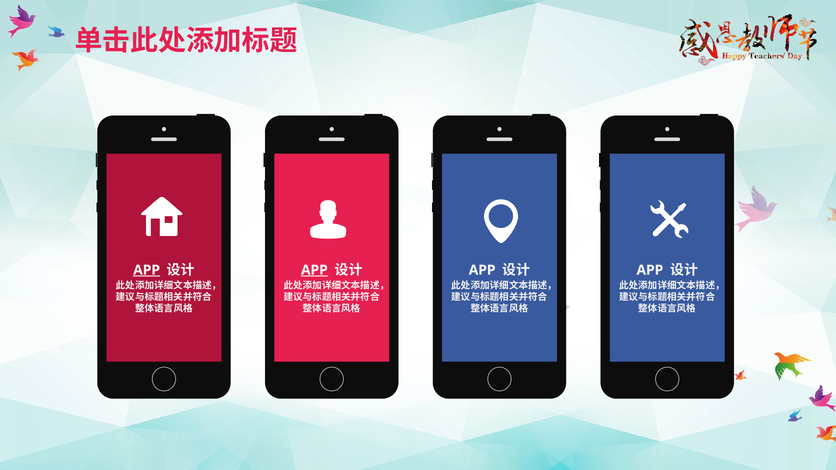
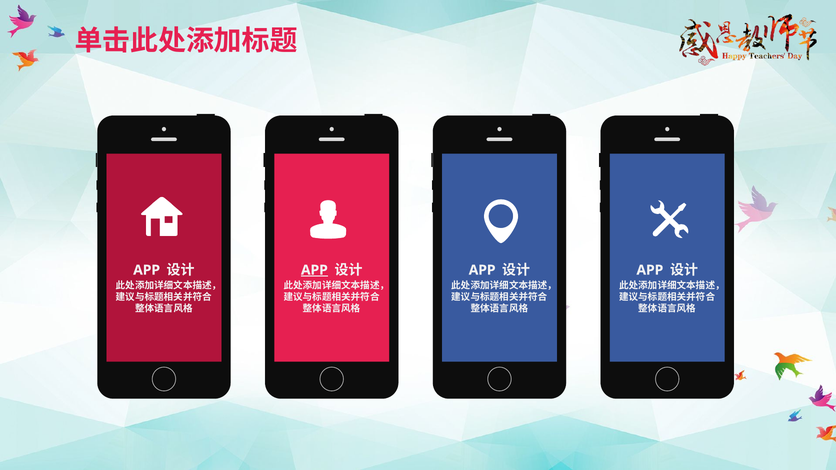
APP underline: present -> none (147, 270)
